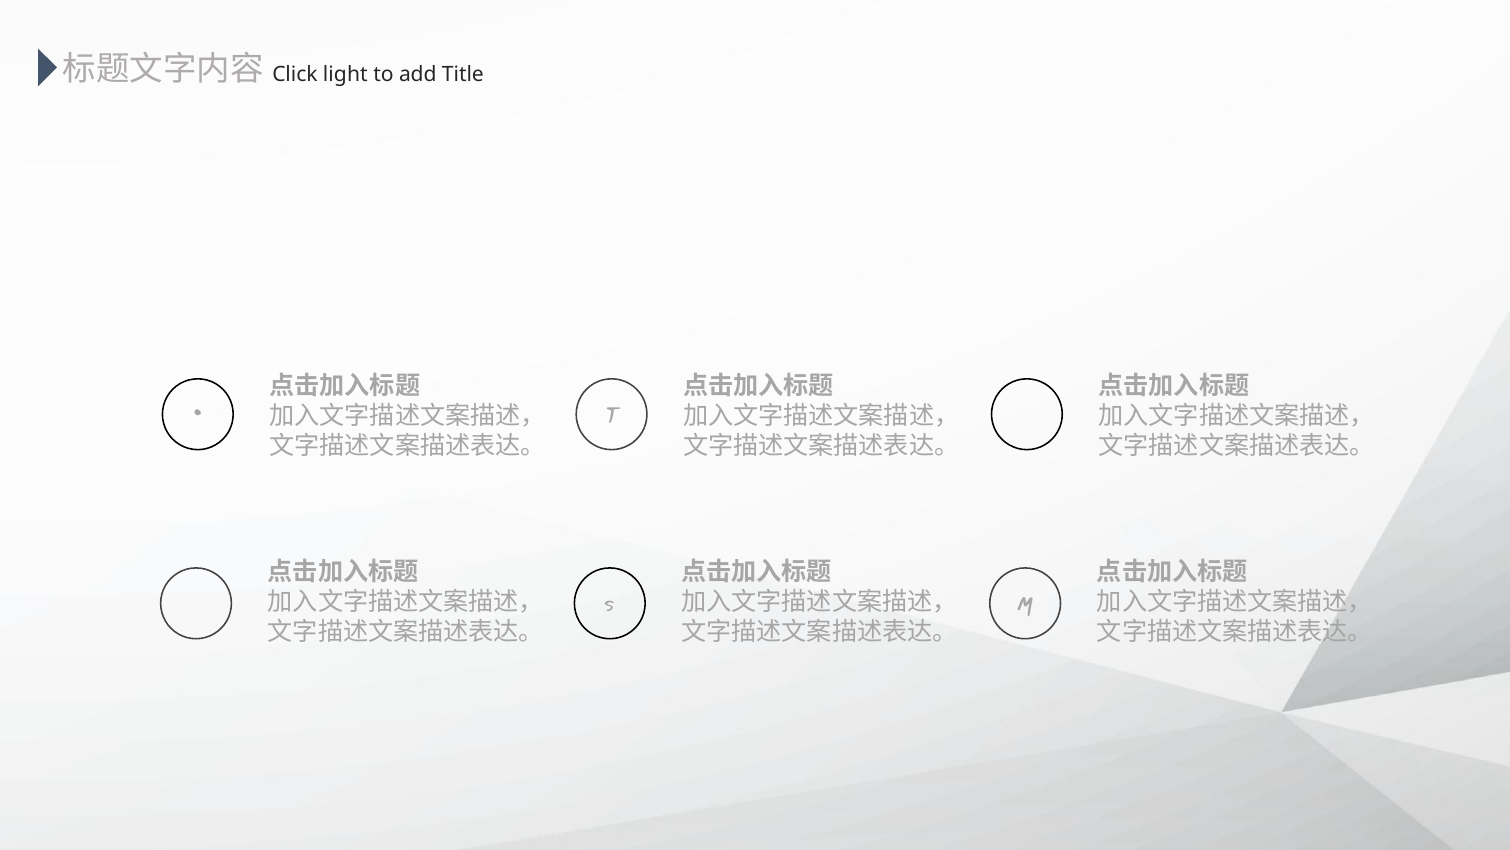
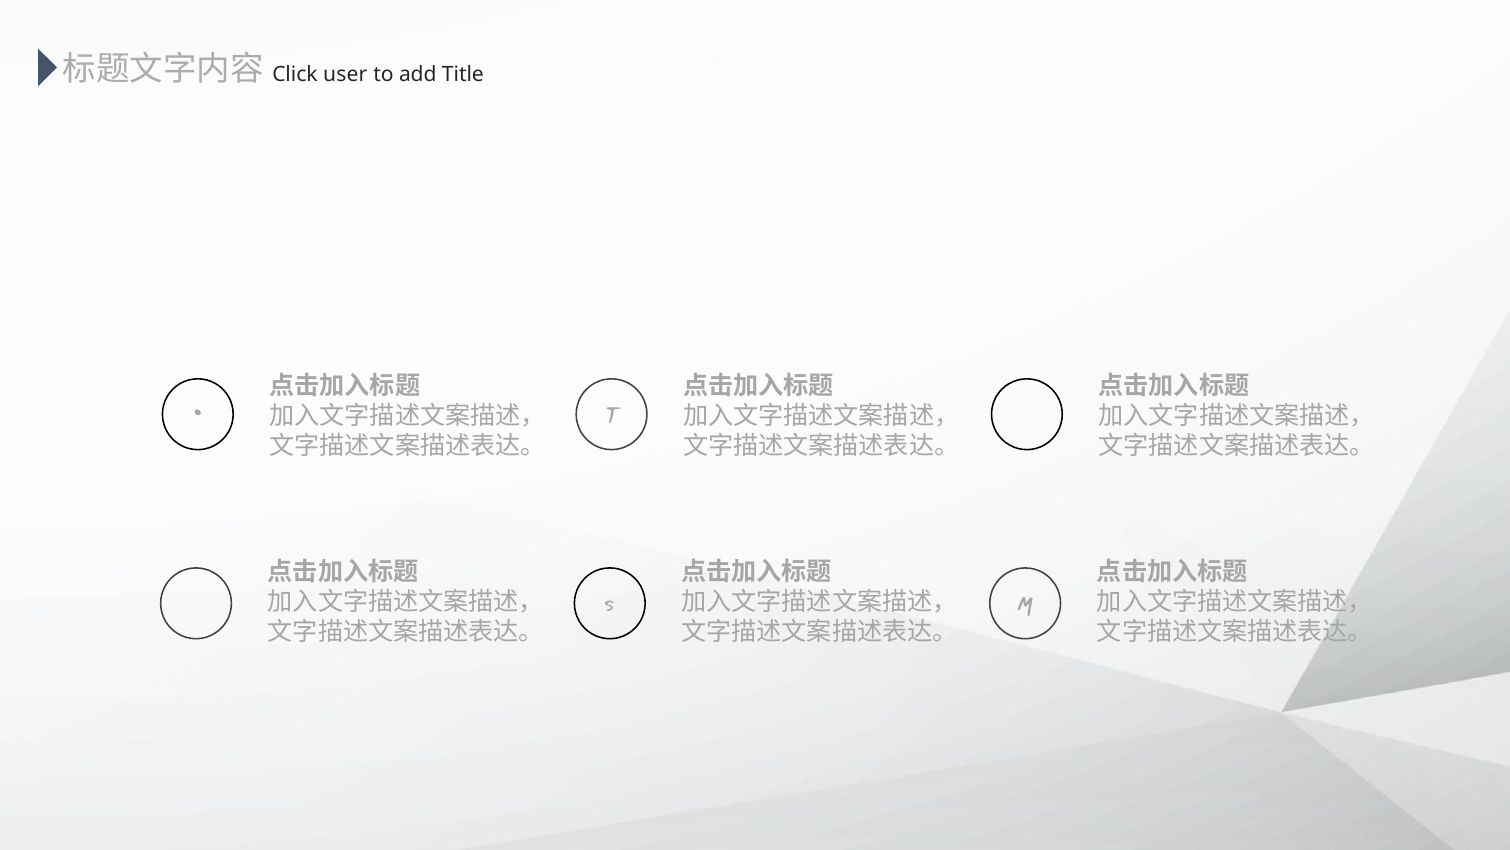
light: light -> user (345, 74)
